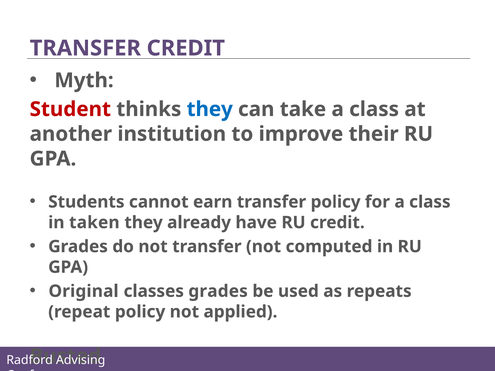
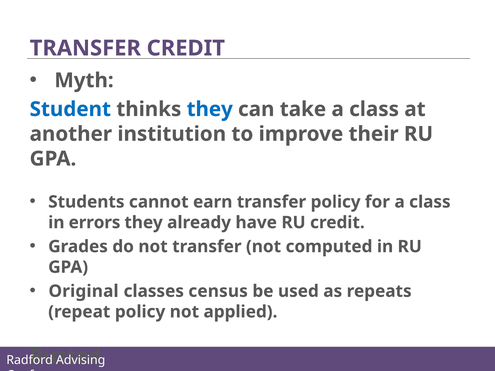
Student colour: red -> blue (70, 109)
taken: taken -> errors (95, 223)
classes grades: grades -> census (218, 291)
